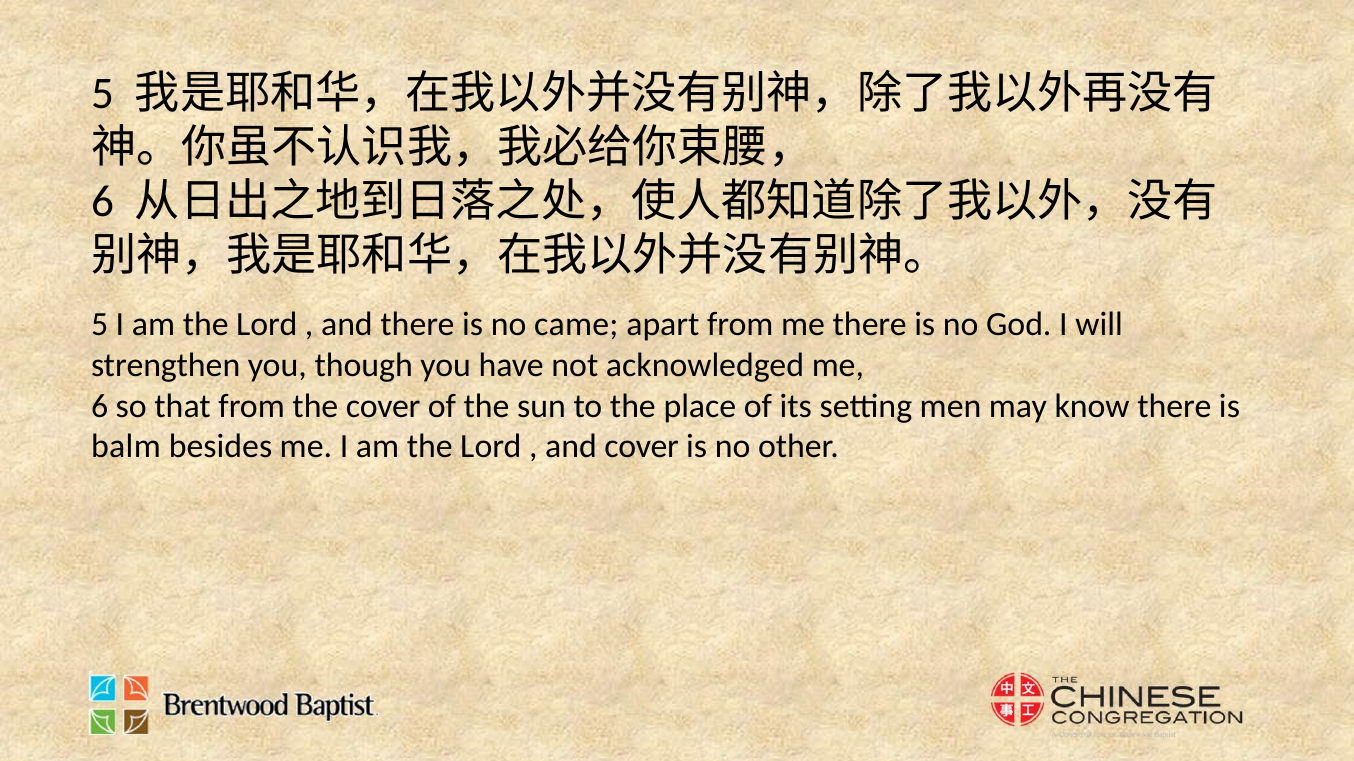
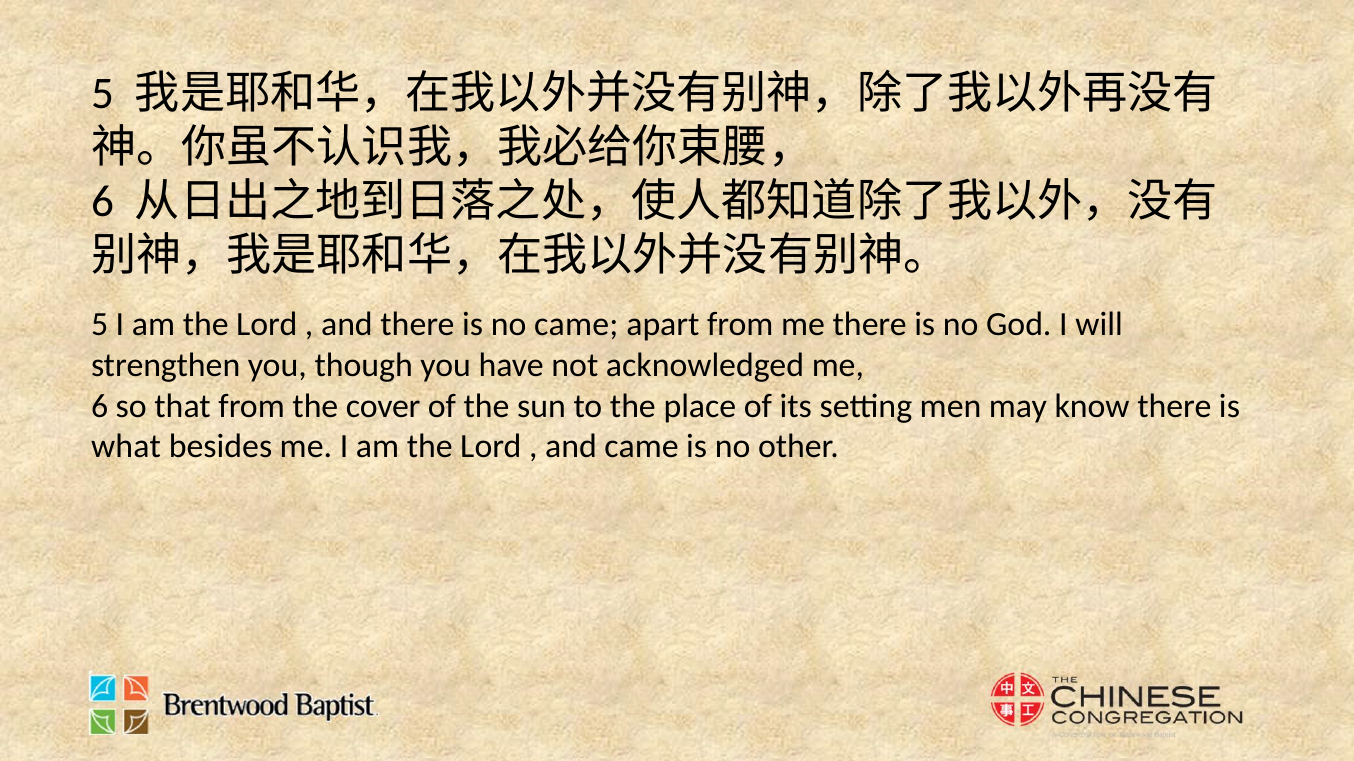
balm: balm -> what (126, 447)
and cover: cover -> came (642, 447)
